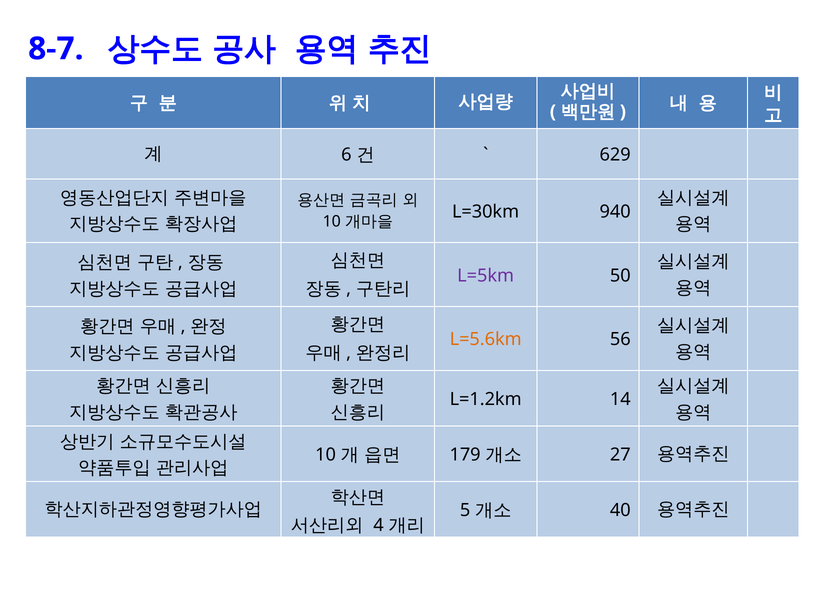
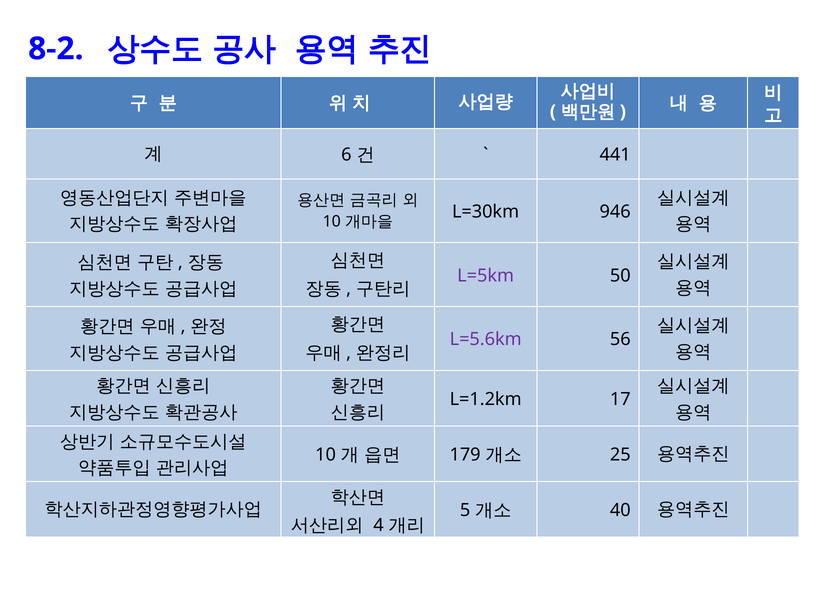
8-7: 8-7 -> 8-2 (56, 49)
629: 629 -> 441 (615, 155)
940: 940 -> 946 (615, 212)
L=5.6km colour: orange -> purple (486, 340)
14: 14 -> 17 (620, 399)
27: 27 -> 25 (620, 455)
